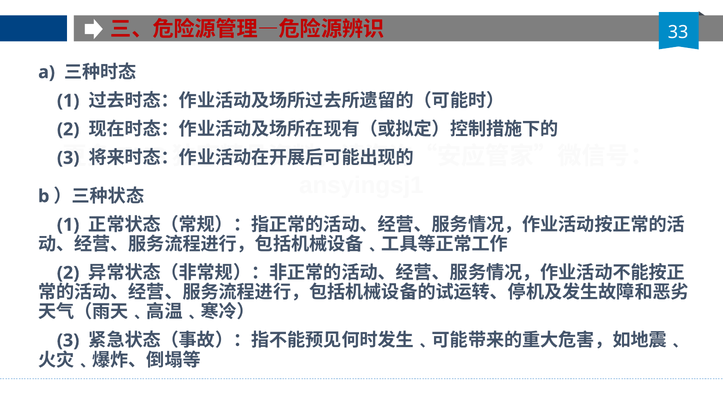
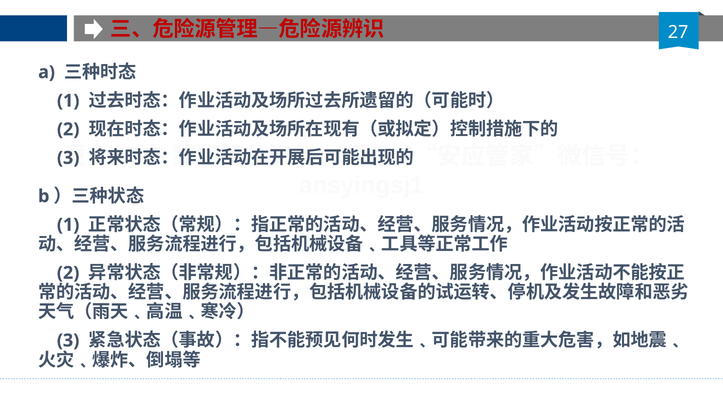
33: 33 -> 27 (678, 32)
